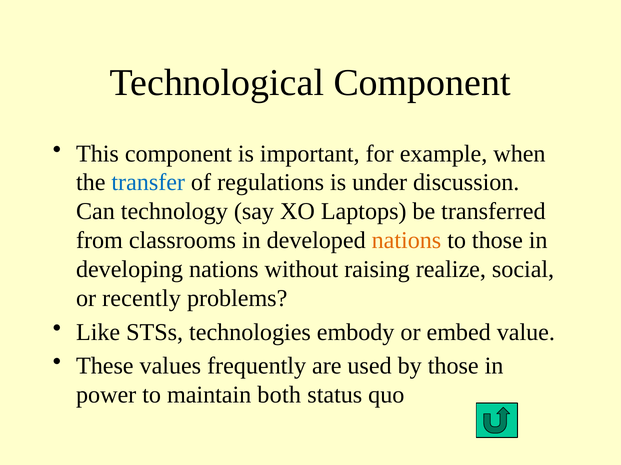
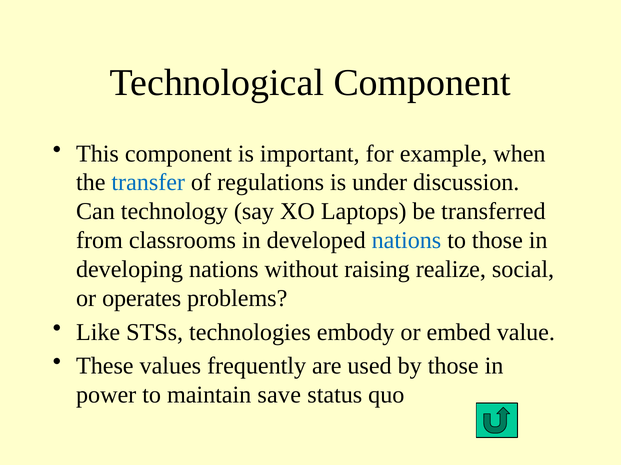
nations colour: orange -> blue (406, 241)
recently: recently -> operates (142, 299)
both: both -> save (279, 395)
